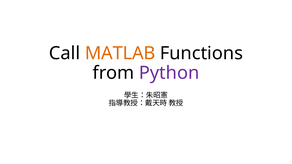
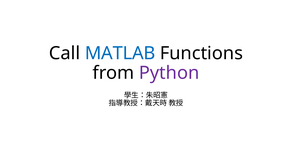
MATLAB colour: orange -> blue (120, 53)
